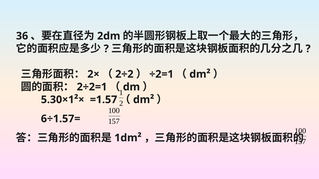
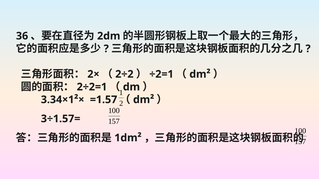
5.30×1²×: 5.30×1²× -> 3.34×1²× (63, 100)
6÷1.57=: 6÷1.57= -> 3÷1.57= (61, 119)
